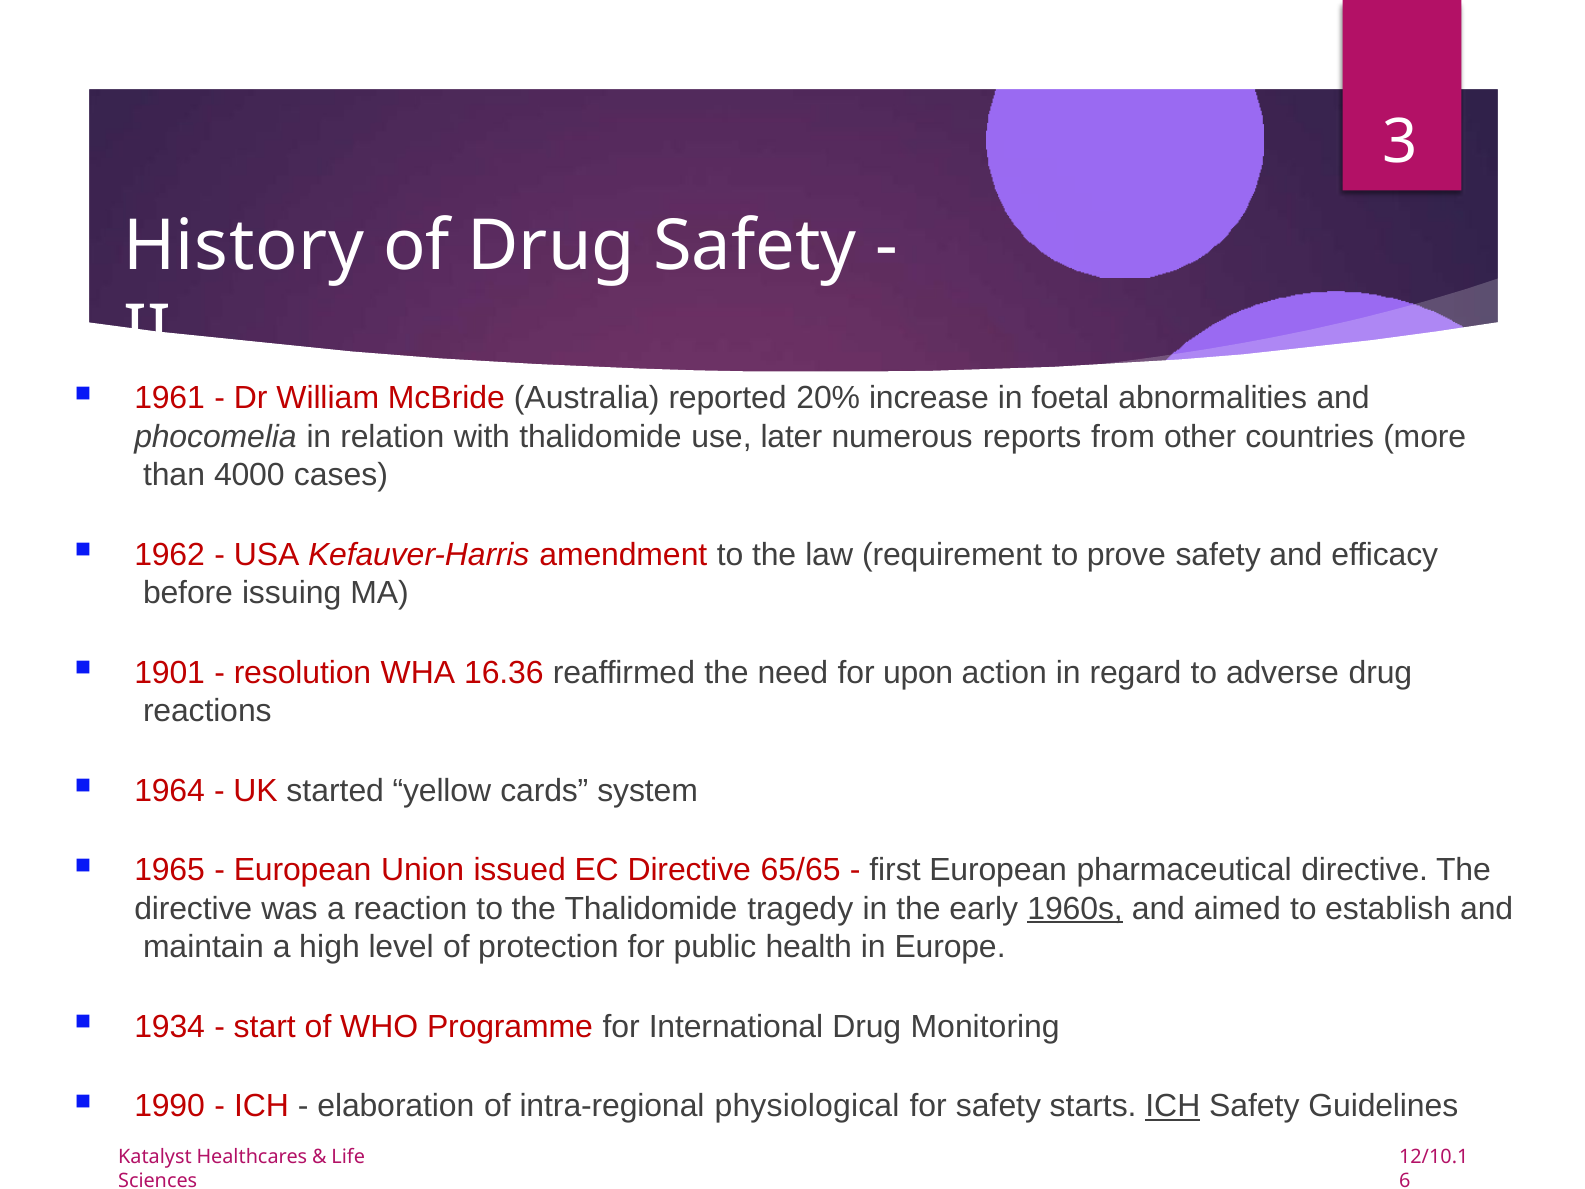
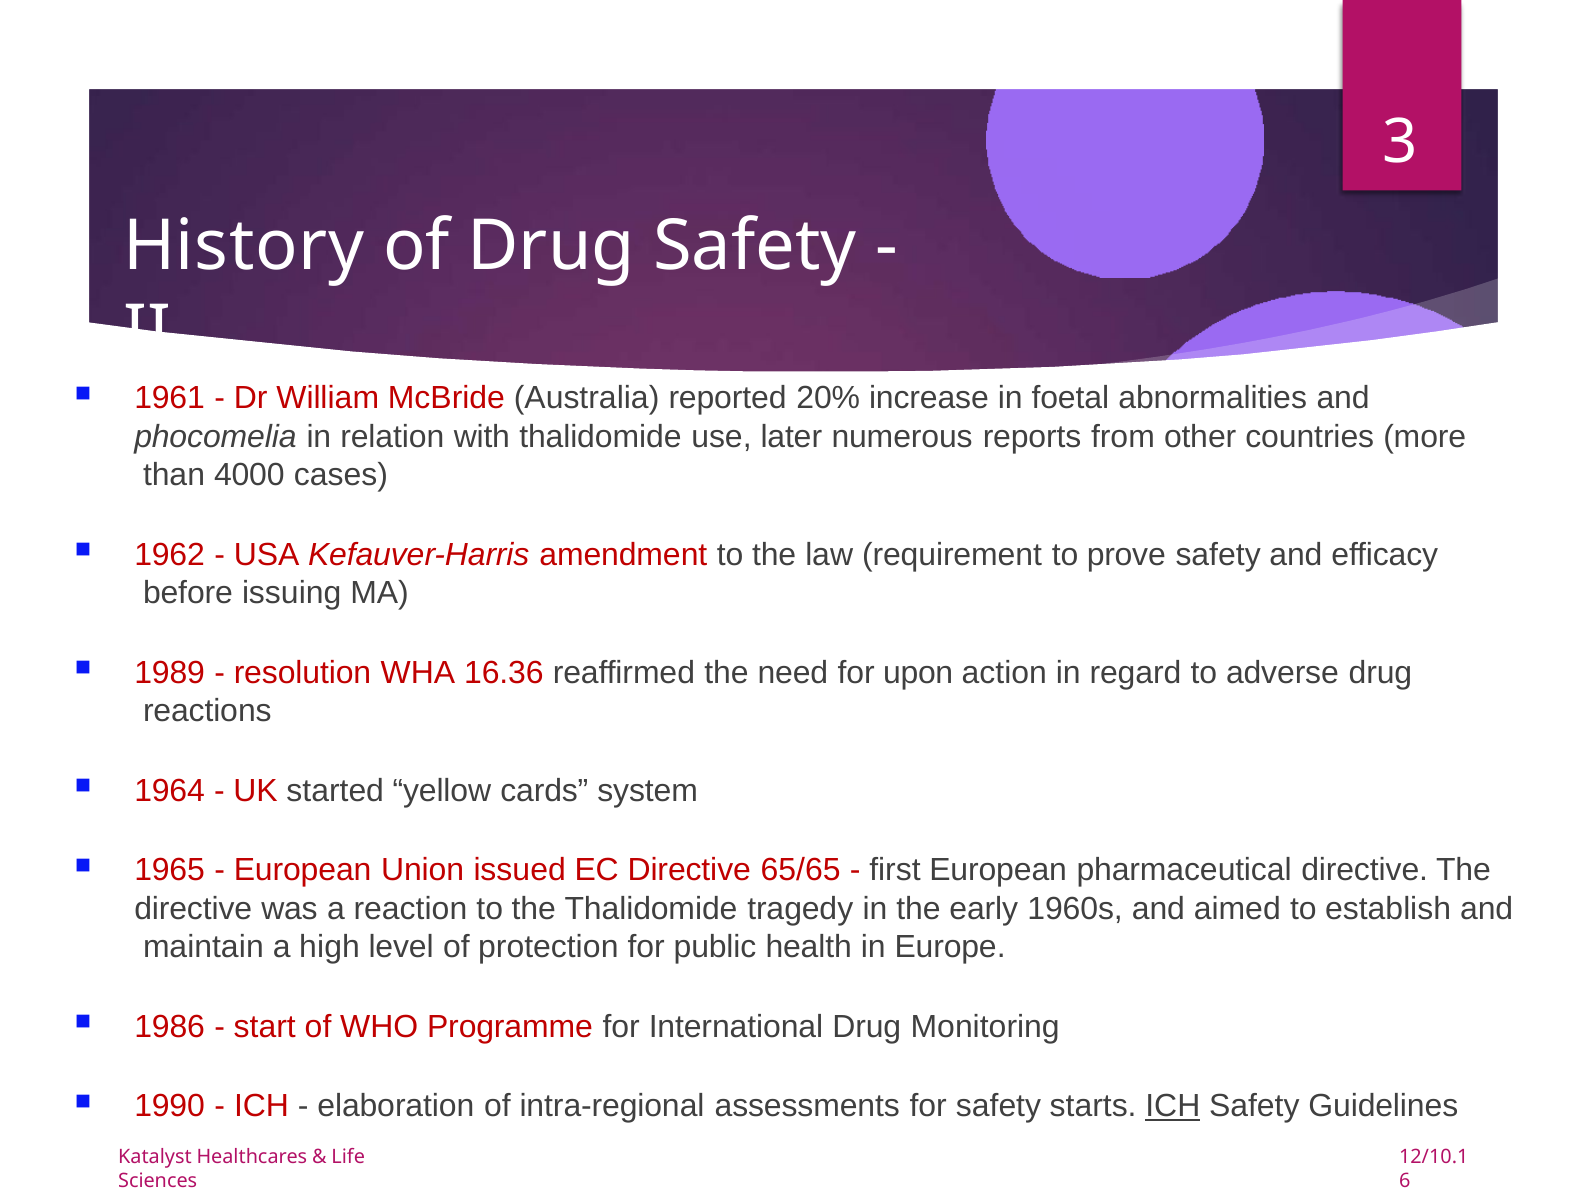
1901: 1901 -> 1989 (170, 673)
1960s underline: present -> none (1075, 908)
1934: 1934 -> 1986 (170, 1026)
physiological: physiological -> assessments (807, 1106)
